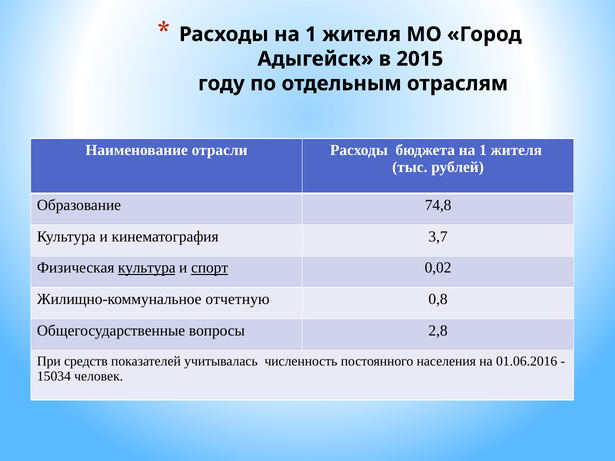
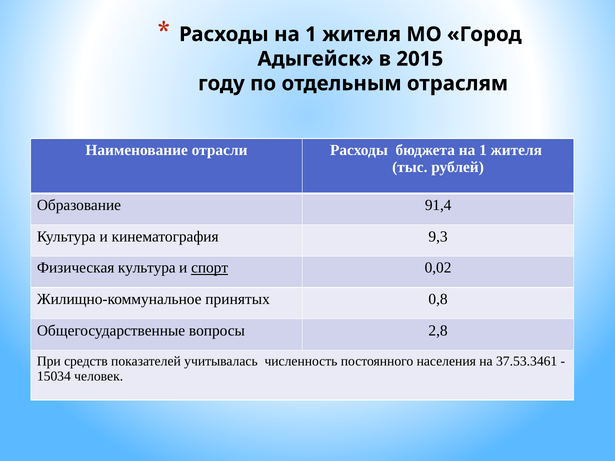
74,8: 74,8 -> 91,4 (438, 205)
3,7: 3,7 -> 9,3 (438, 237)
культура underline: present -> none (147, 268)
отчетную: отчетную -> принятых (238, 299)
01.06.2016: 01.06.2016 -> 37.53.3461 (527, 361)
